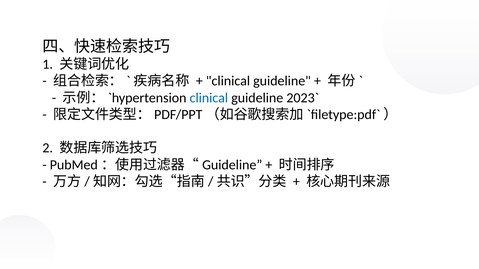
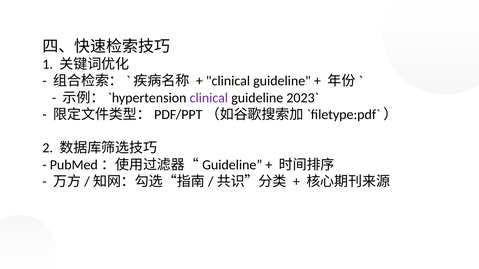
clinical colour: blue -> purple (209, 98)
